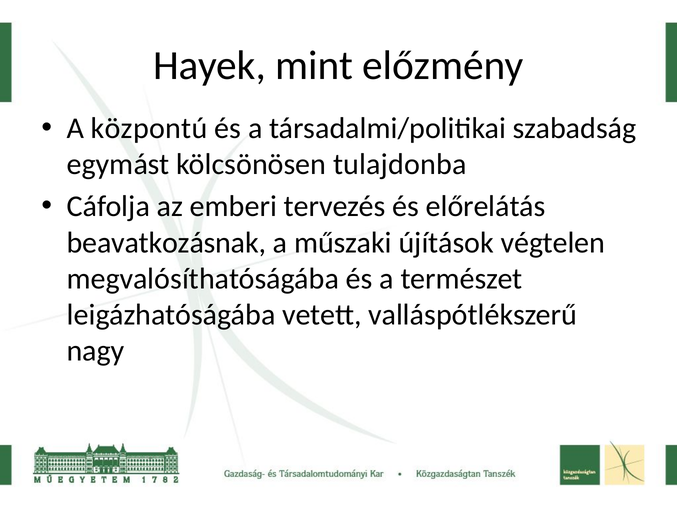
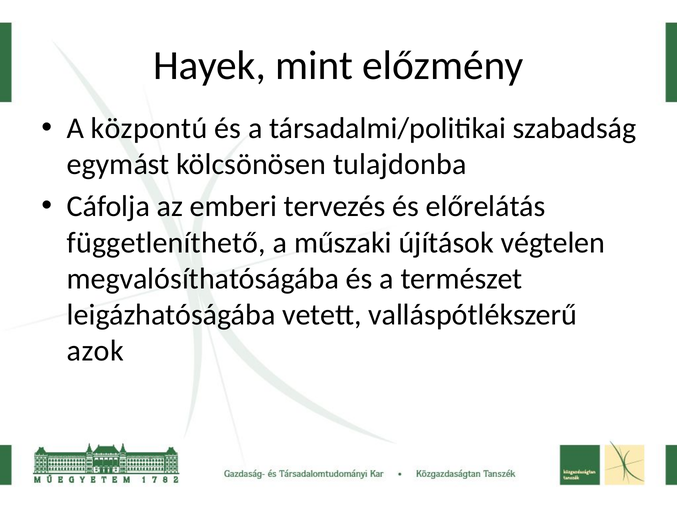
beavatkozásnak: beavatkozásnak -> függetleníthető (166, 243)
nagy: nagy -> azok (95, 351)
